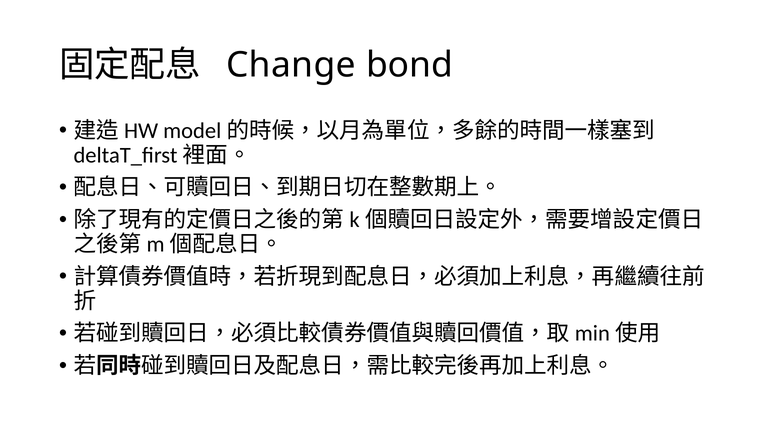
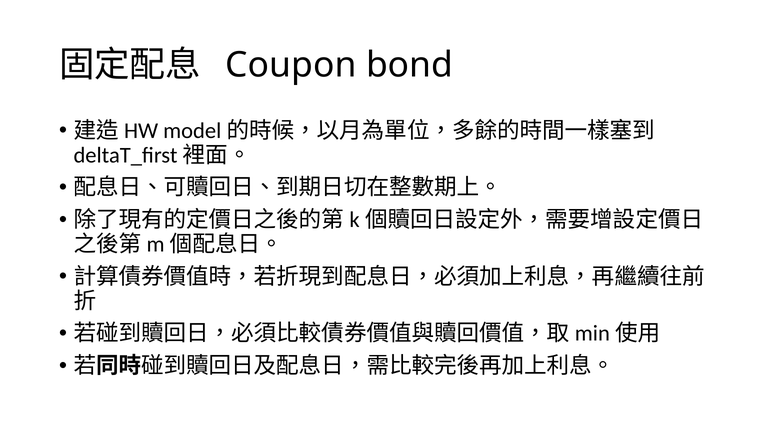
Change: Change -> Coupon (291, 65)
